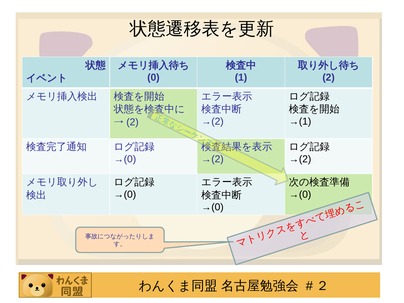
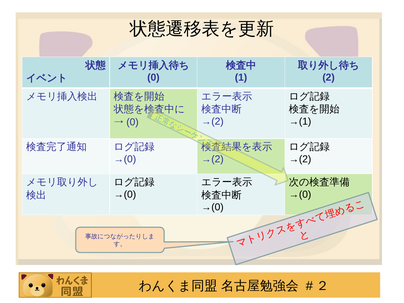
2: 2 -> 0 (133, 122)
